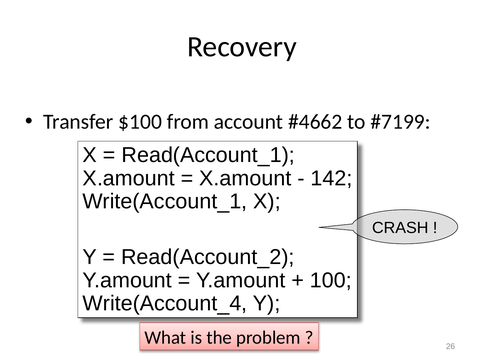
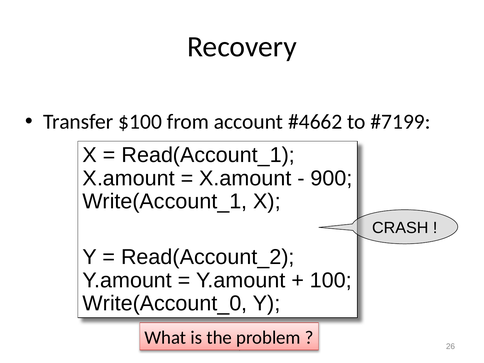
142: 142 -> 900 (331, 178)
Write(Account_4: Write(Account_4 -> Write(Account_0 (165, 304)
